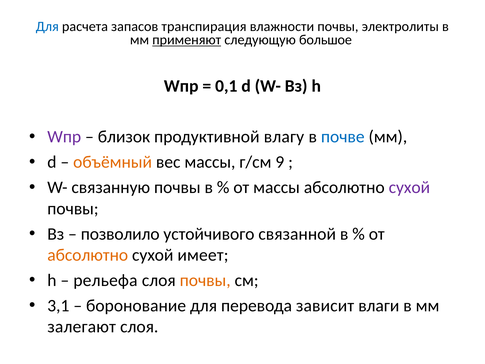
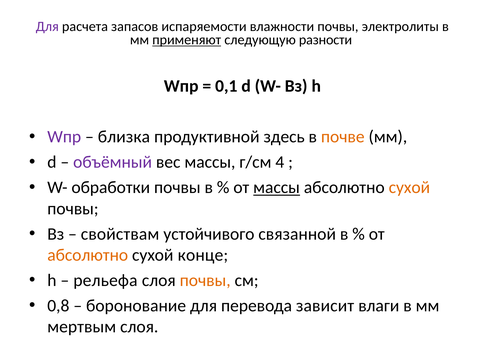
Для colour: blue -> purple (47, 26)
транспирация: транспирация -> испаряемости (204, 26)
большое: большое -> разности (325, 40)
близок: близок -> близка (124, 137)
влагу: влагу -> здесь (284, 137)
почве colour: blue -> orange (343, 137)
объёмный colour: orange -> purple (113, 162)
9: 9 -> 4 (280, 162)
связанную: связанную -> обработки (111, 187)
массы underline: none -> present (277, 187)
сухой colour: purple -> orange (409, 187)
позволило: позволило -> свойствам (120, 234)
имеет: имеет -> конце (203, 255)
3,1: 3,1 -> 0,8 (58, 305)
залегают: залегают -> мертвым (82, 326)
